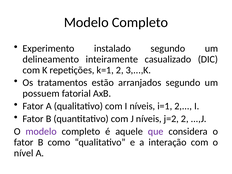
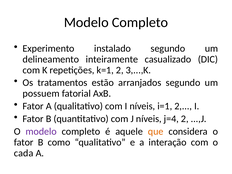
j=2: j=2 -> j=4 (171, 119)
que colour: purple -> orange (156, 131)
nível: nível -> cada (24, 153)
